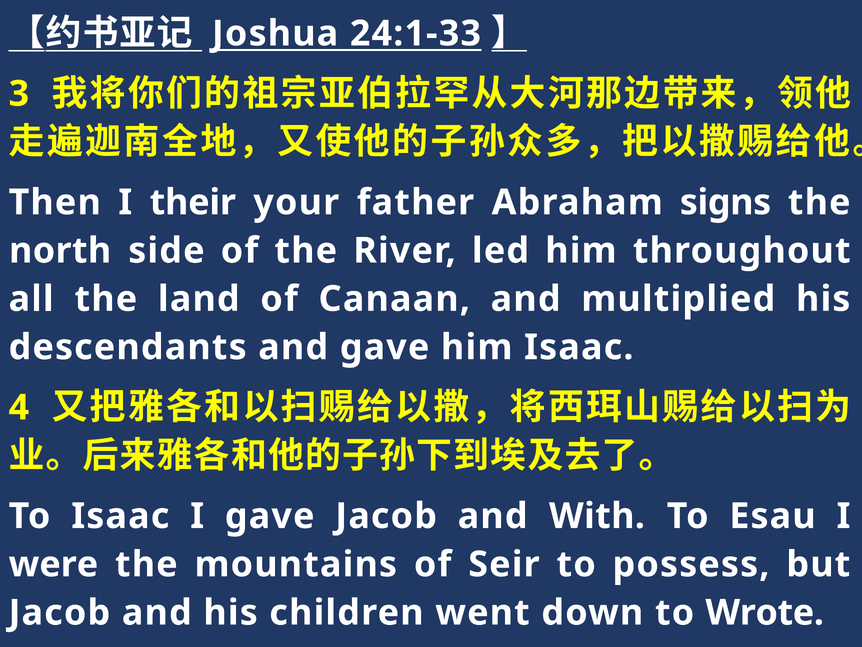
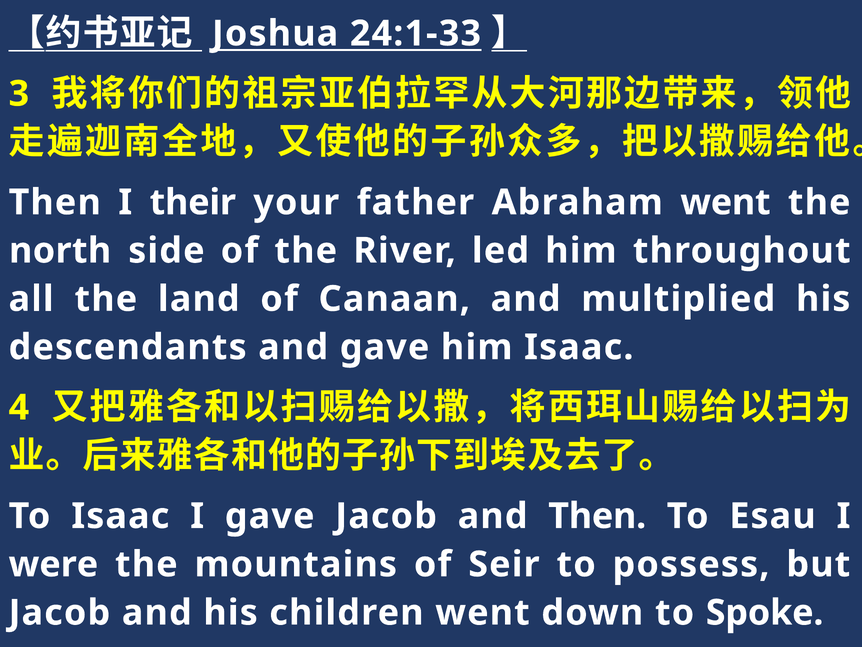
Abraham signs: signs -> went (725, 202)
and With: With -> Then (597, 516)
Wrote: Wrote -> Spoke (765, 612)
